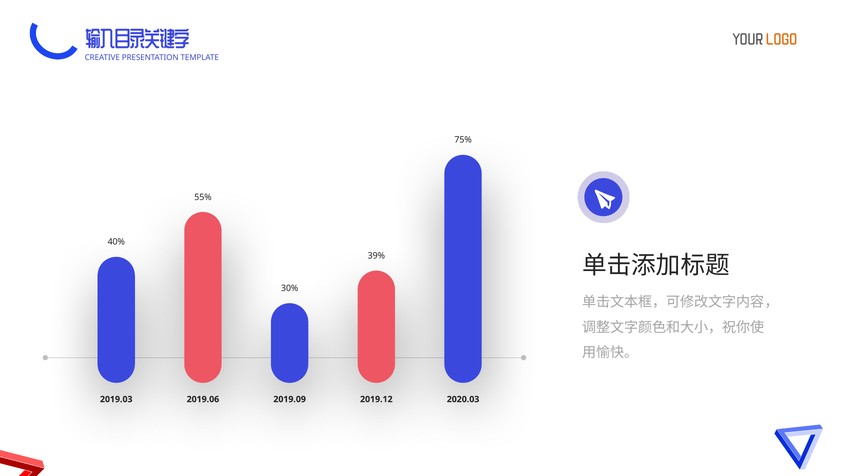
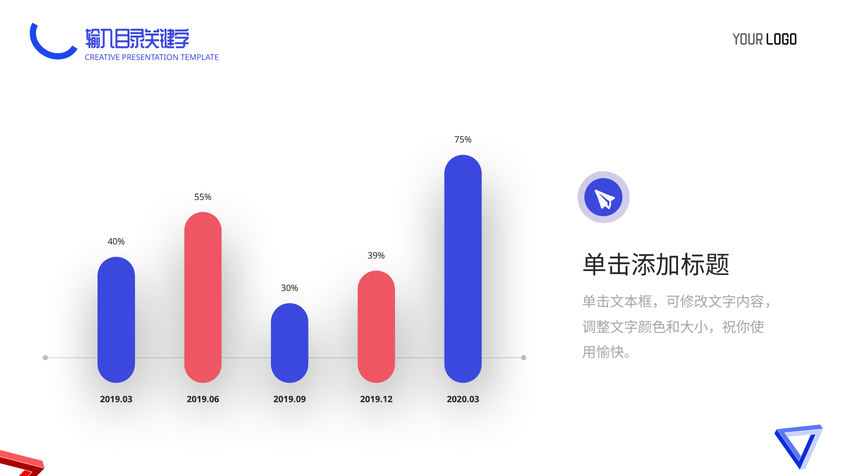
LOGO colour: orange -> black (782, 39)
